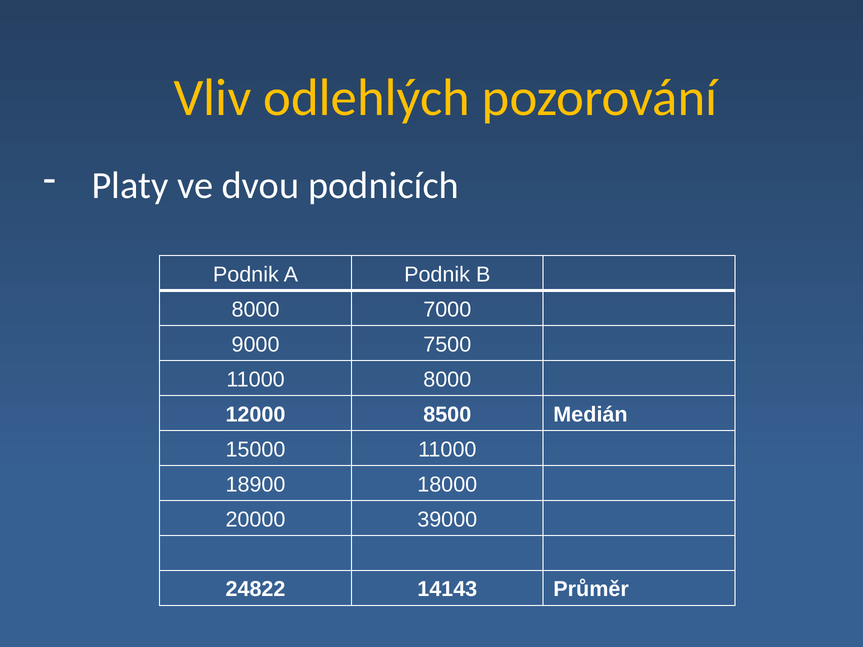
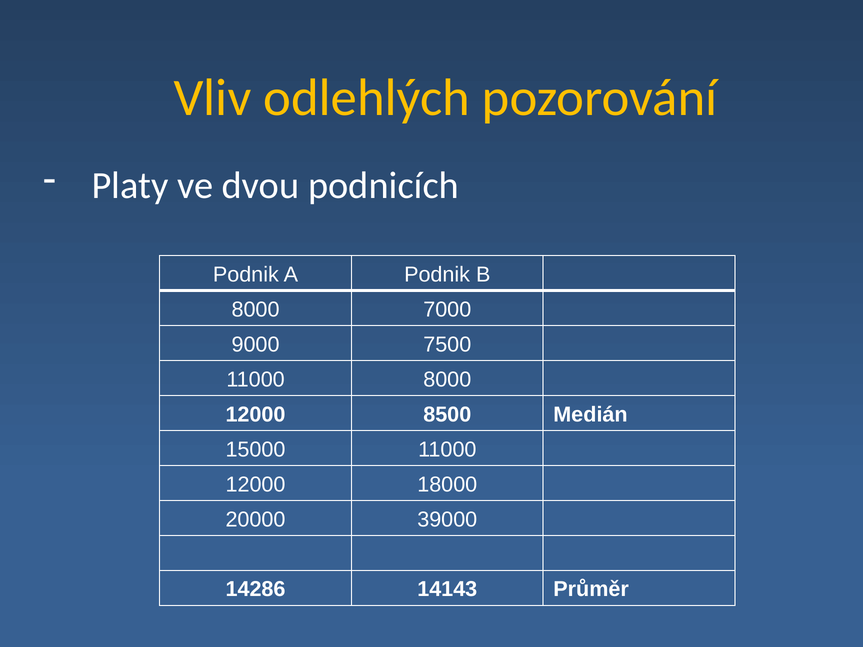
18900: 18900 -> 12000 (256, 485)
24822: 24822 -> 14286 (256, 590)
